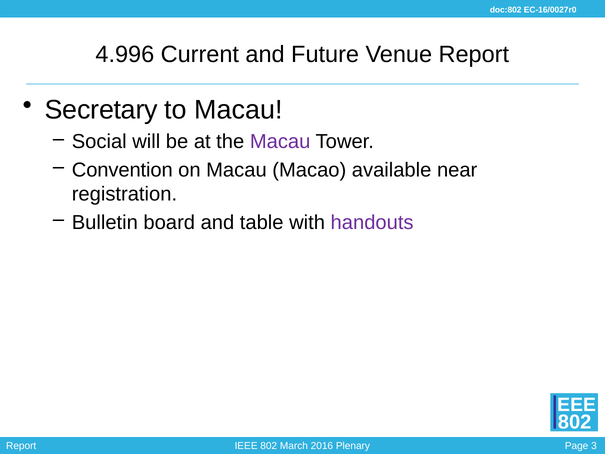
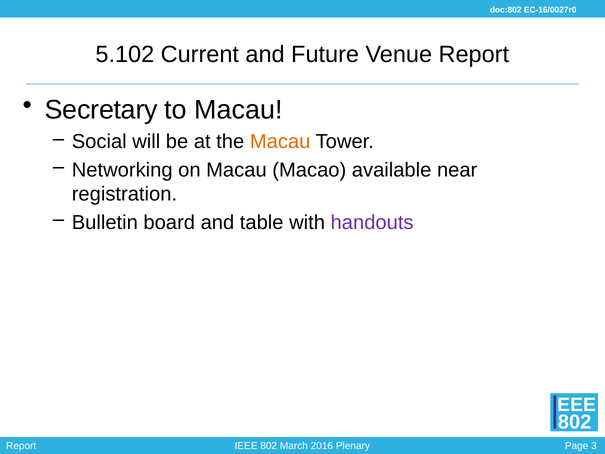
4.996: 4.996 -> 5.102 (125, 55)
Macau colour: purple -> orange (280, 142)
Convention: Convention -> Networking (122, 170)
